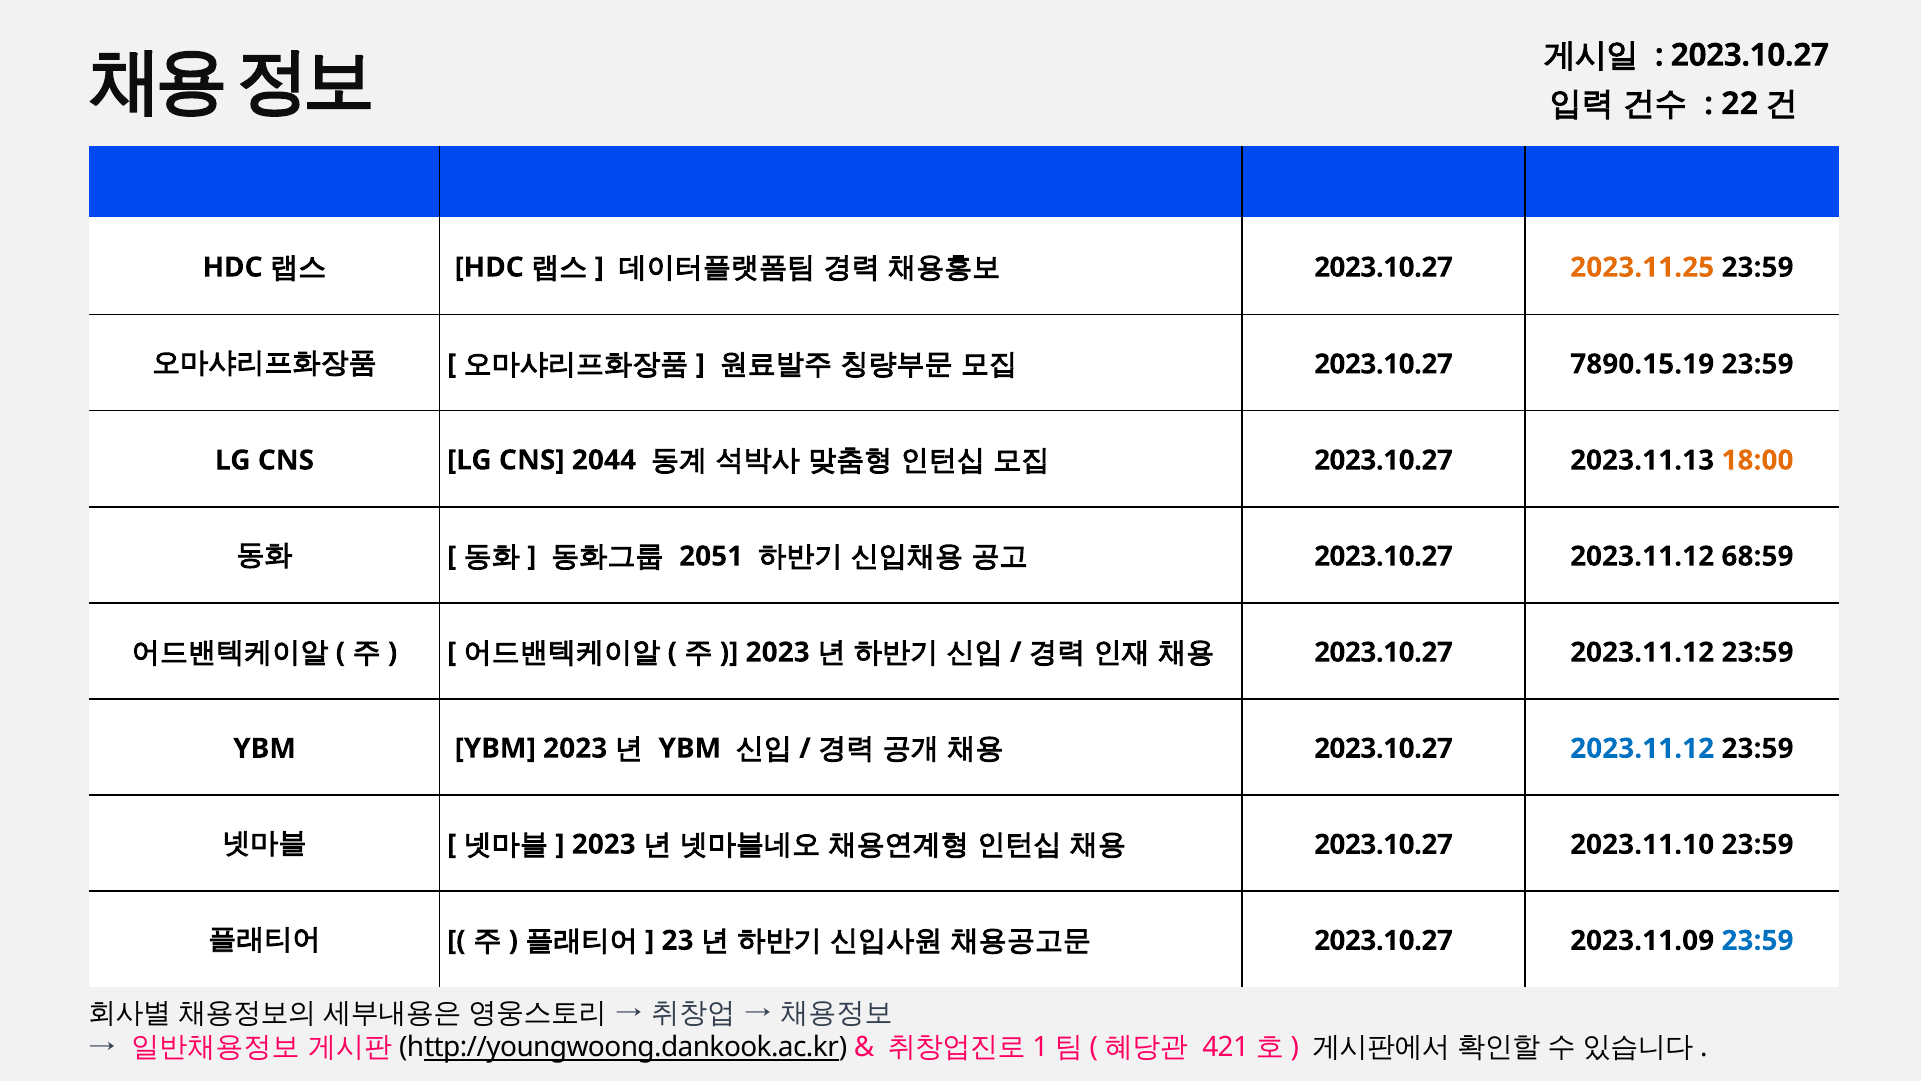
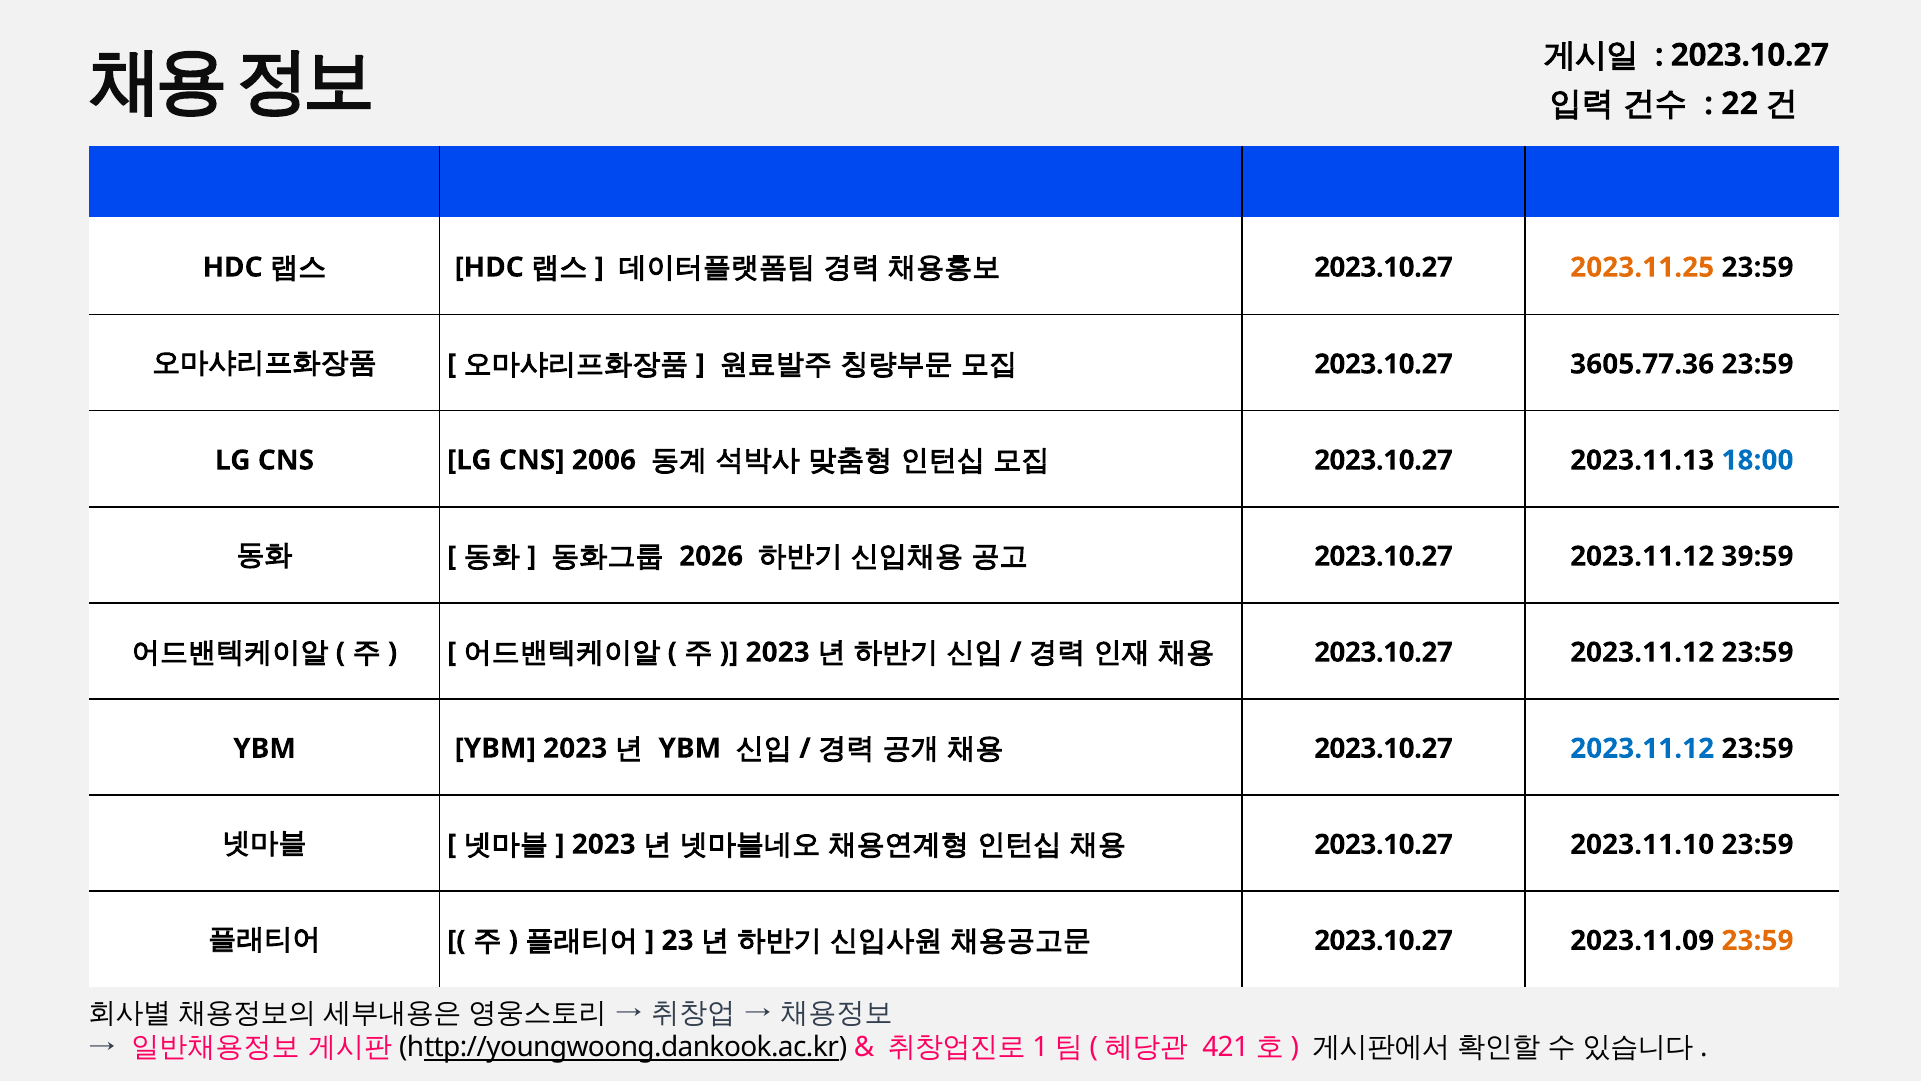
7890.15.19: 7890.15.19 -> 3605.77.36 (1642, 364)
2044: 2044 -> 2006 (604, 460)
18:00 colour: orange -> blue (1757, 460)
2051: 2051 -> 2026 (711, 556)
68:59: 68:59 -> 39:59 (1757, 556)
23:59 colour: blue -> orange (1757, 940)
